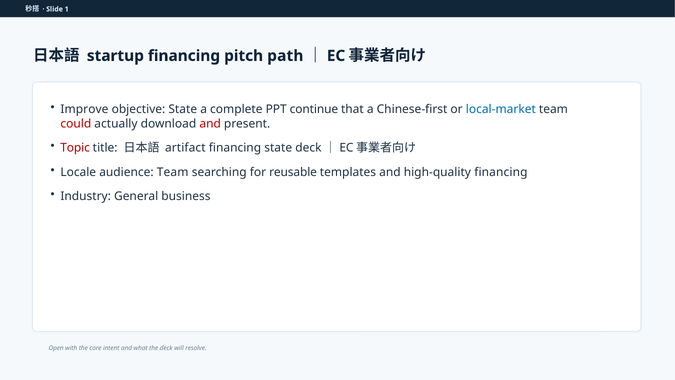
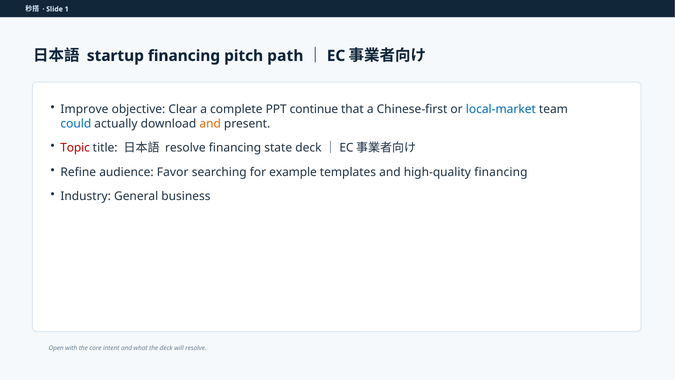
objective State: State -> Clear (183, 109)
could colour: red -> blue (76, 124)
and colour: red -> orange (210, 124)
artifact: artifact -> resolve (185, 148)
Locale: Locale -> Refine (78, 172)
audience Team: Team -> Favor (173, 172)
reusable: reusable -> example (293, 172)
